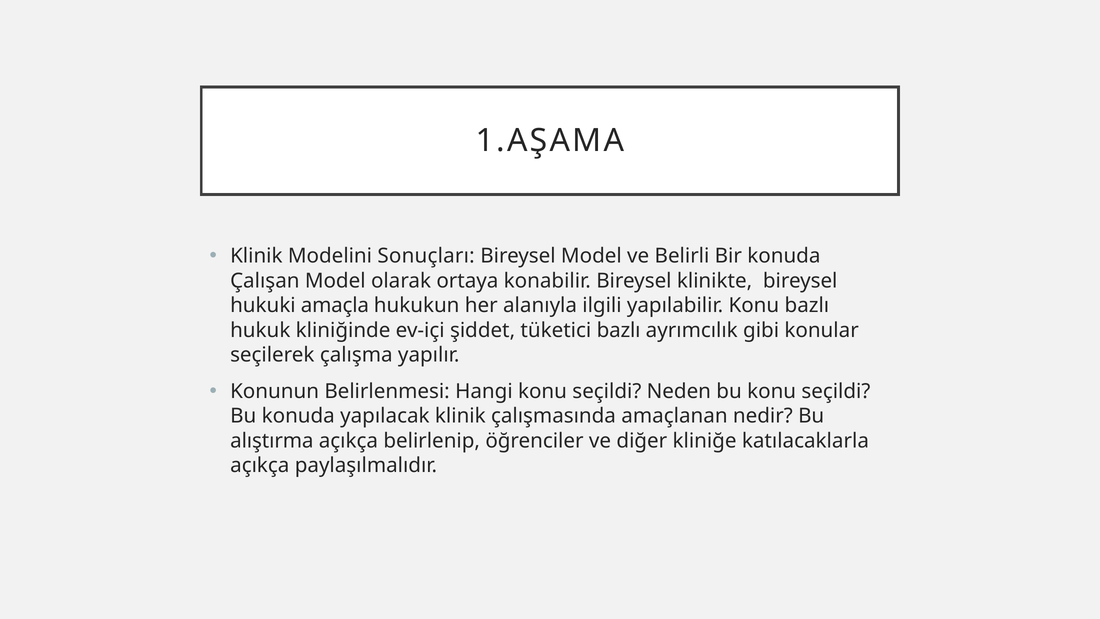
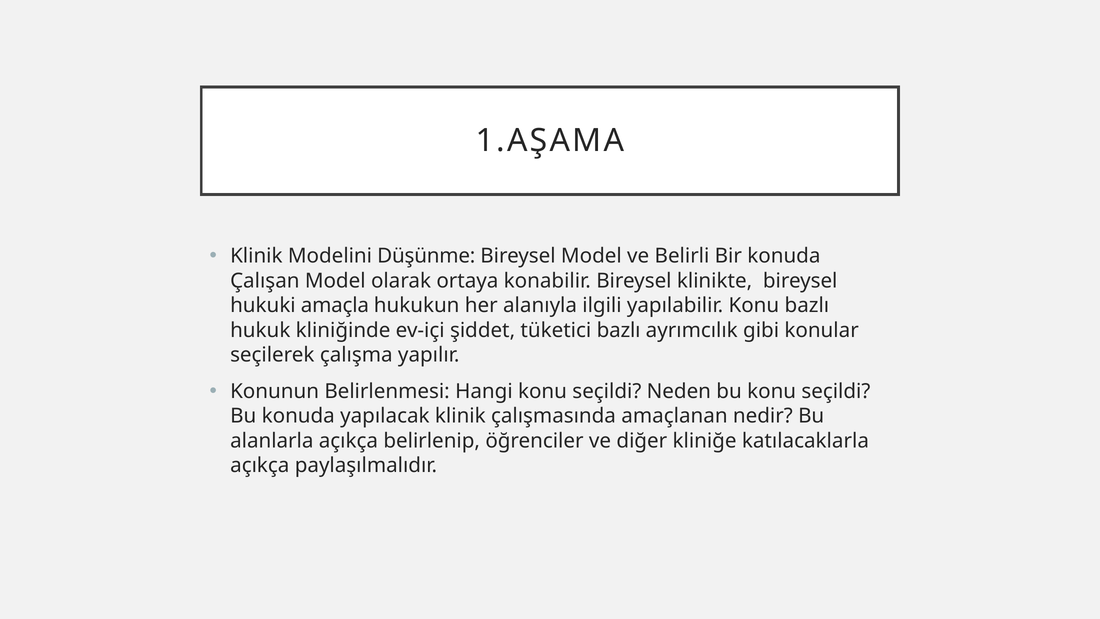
Sonuçları: Sonuçları -> Düşünme (426, 256)
alıştırma: alıştırma -> alanlarla (272, 441)
